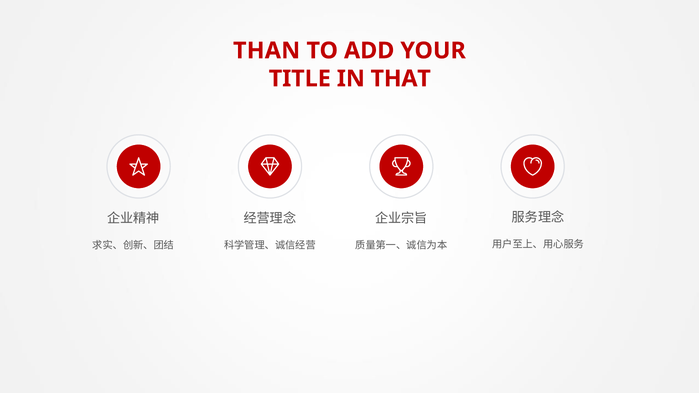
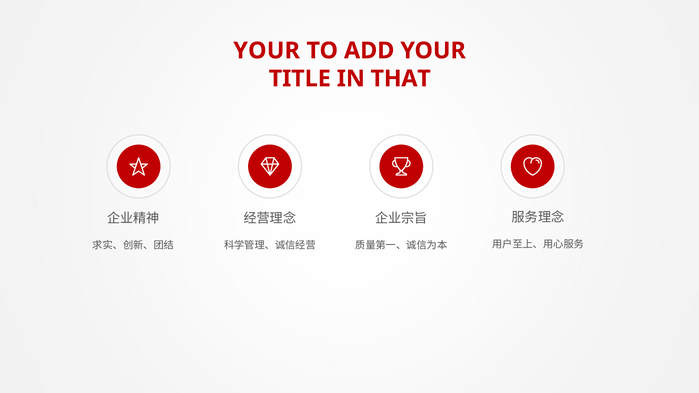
THAN: THAN -> YOUR (267, 51)
